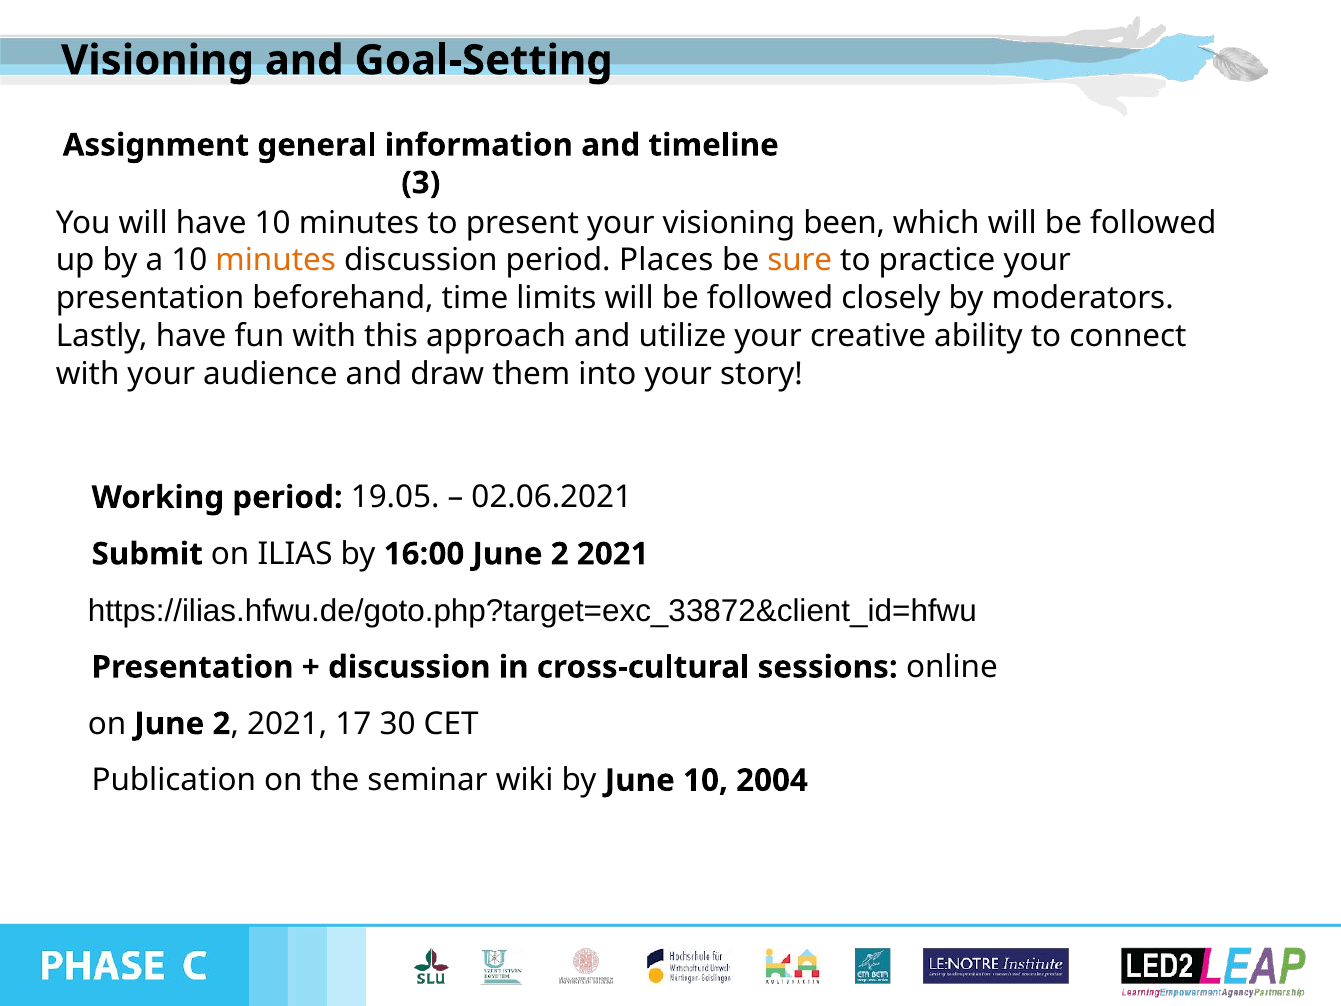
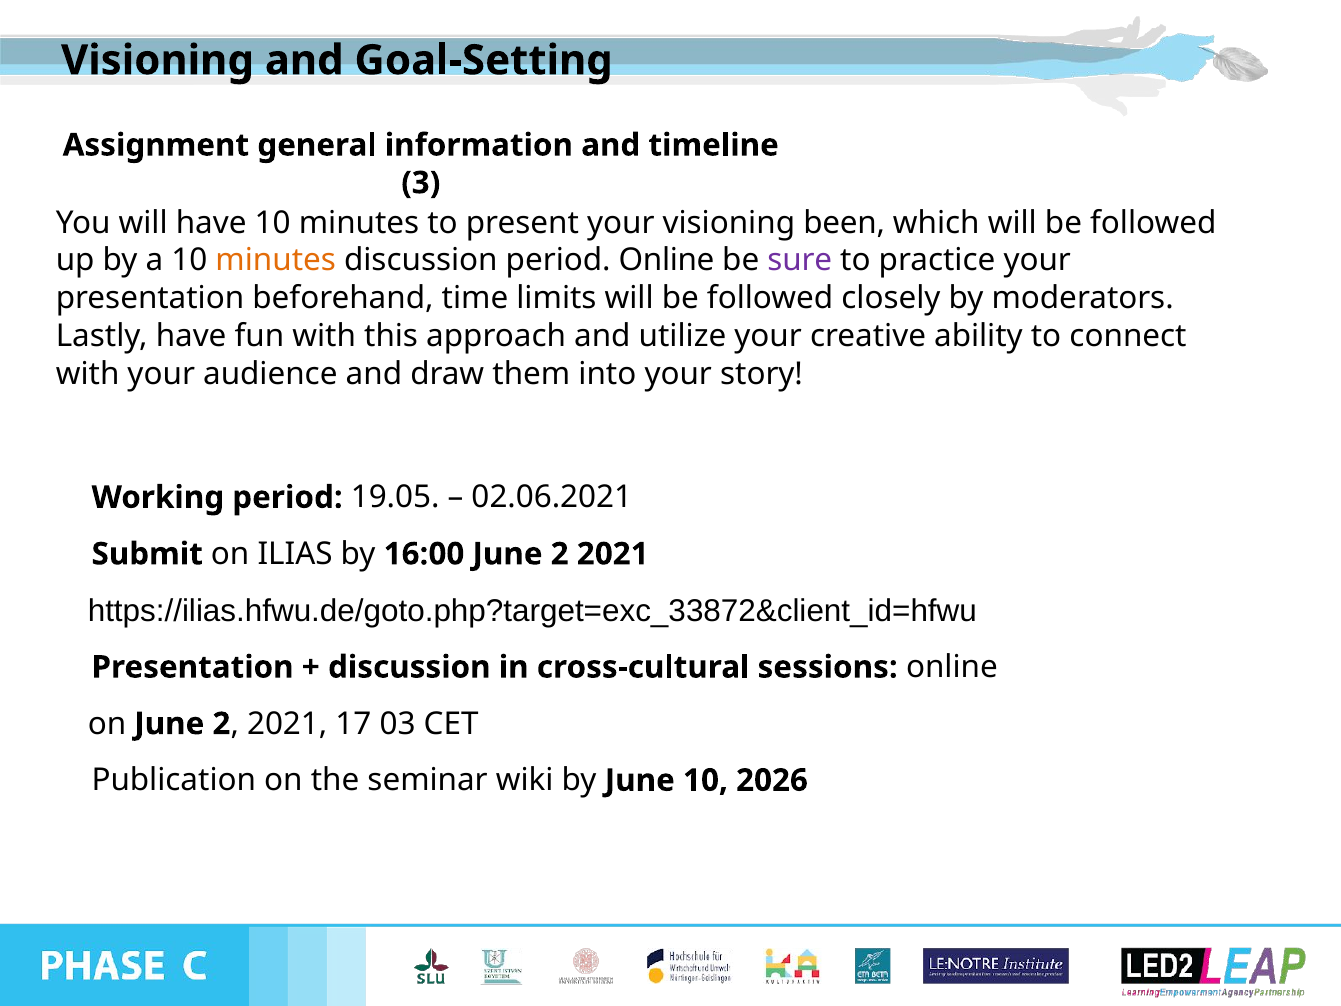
period Places: Places -> Online (667, 261)
sure colour: orange -> purple (800, 261)
30: 30 -> 03 (398, 724)
2004: 2004 -> 2026 (772, 780)
